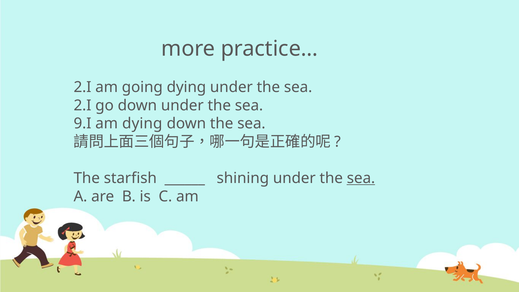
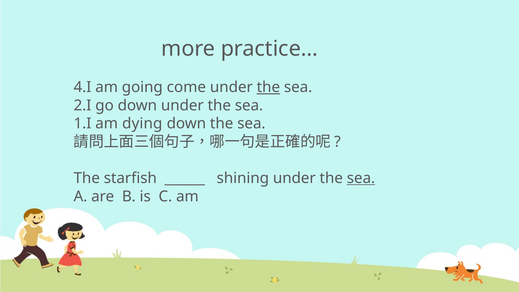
2.I: 2.I -> 4.I (83, 87)
going dying: dying -> come (186, 87)
the underline: none -> present (268, 87)
9.I: 9.I -> 1.I (83, 124)
